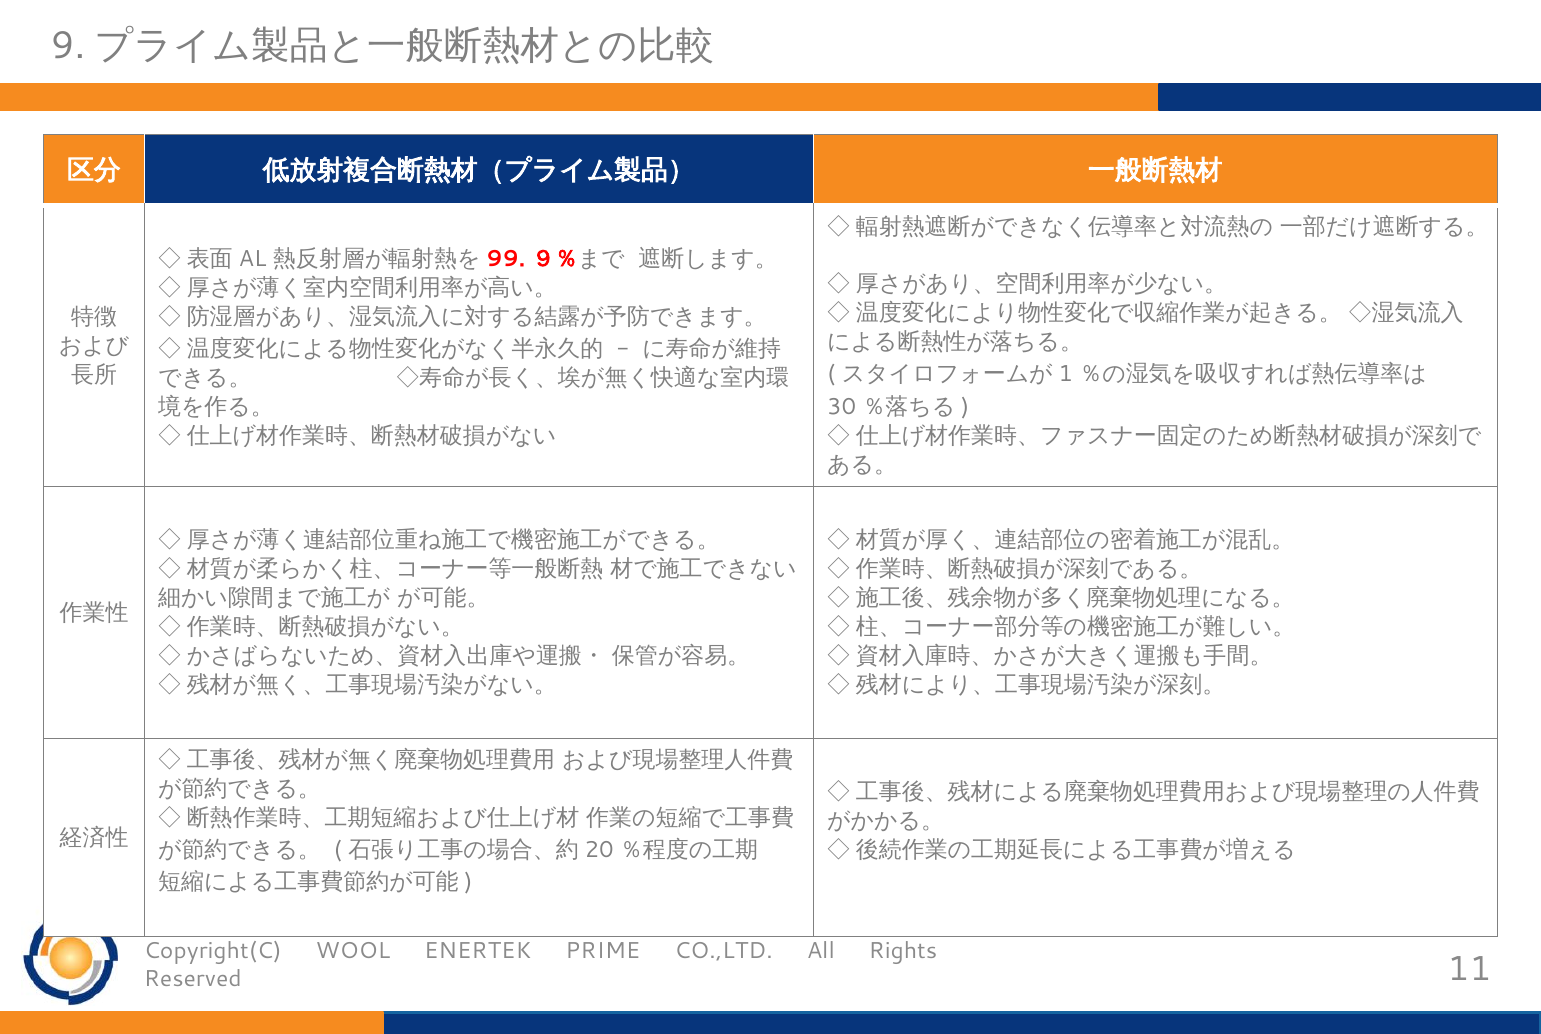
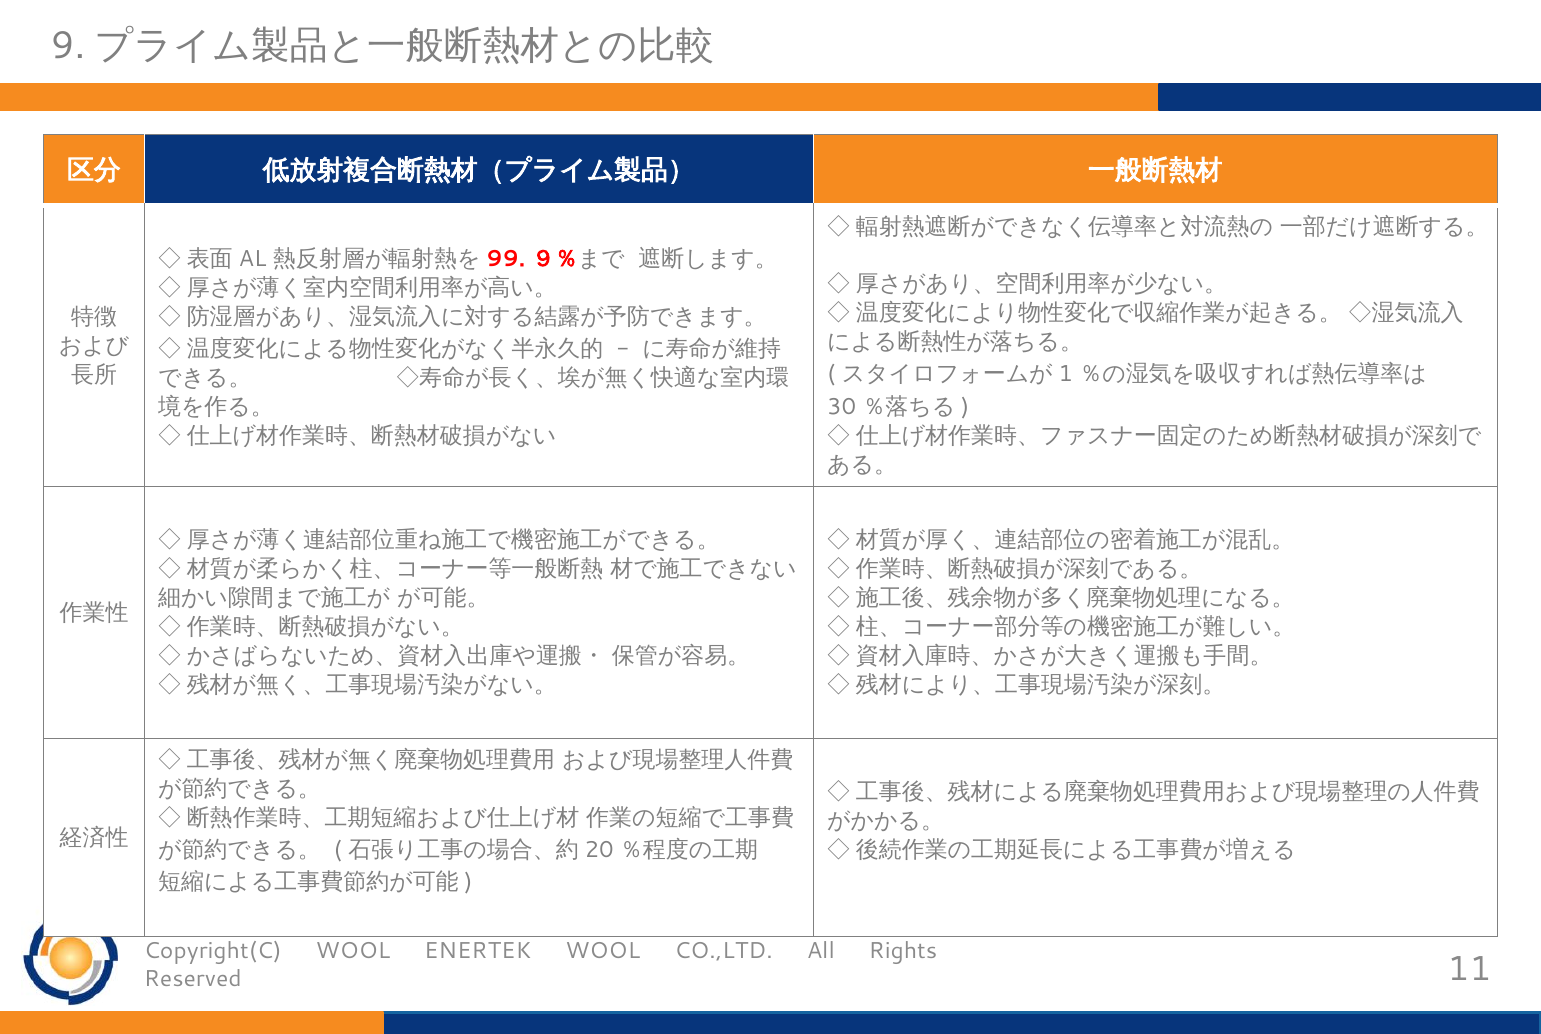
ENERTEK PRIME: PRIME -> WOOL (603, 951)
